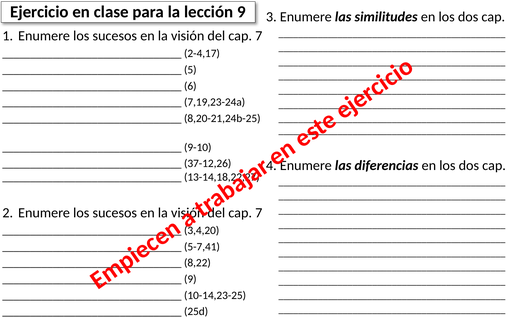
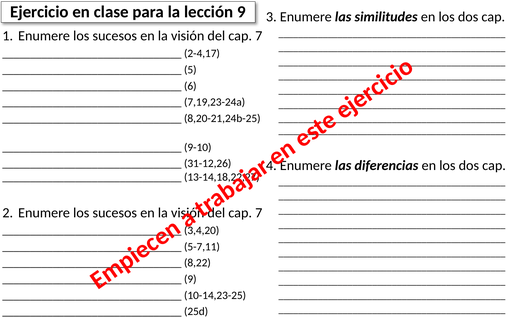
37-12,26: 37-12,26 -> 31-12,26 (208, 164)
5-7,41: 5-7,41 -> 5-7,11 (202, 247)
